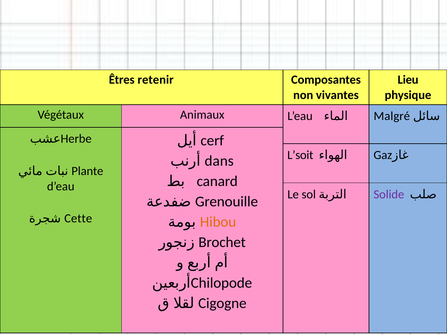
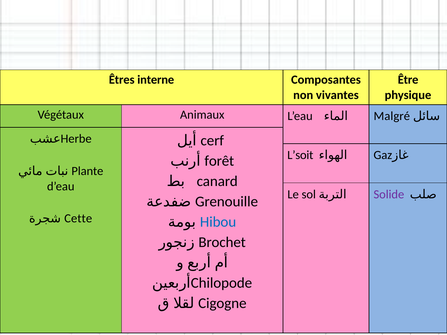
retenir: retenir -> interne (156, 80)
Lieu: Lieu -> Être (408, 80)
dans: dans -> forêt (219, 161)
Hibou colour: orange -> blue (218, 222)
